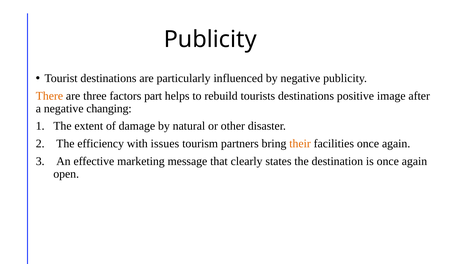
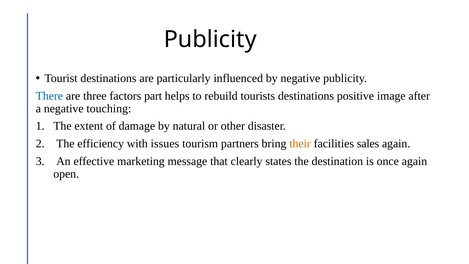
There colour: orange -> blue (49, 96)
changing: changing -> touching (109, 108)
facilities once: once -> sales (368, 144)
